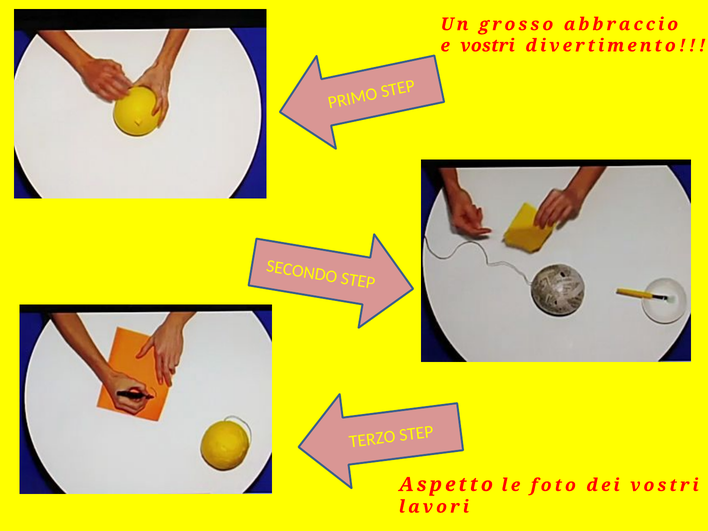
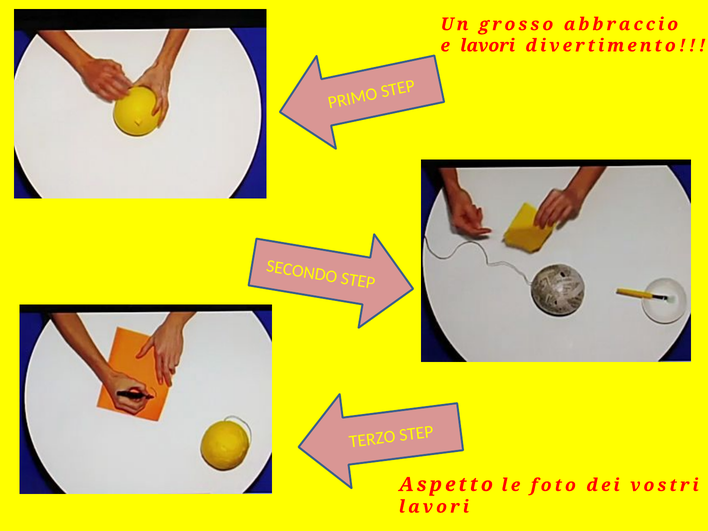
e vostri: vostri -> lavori (488, 46)
